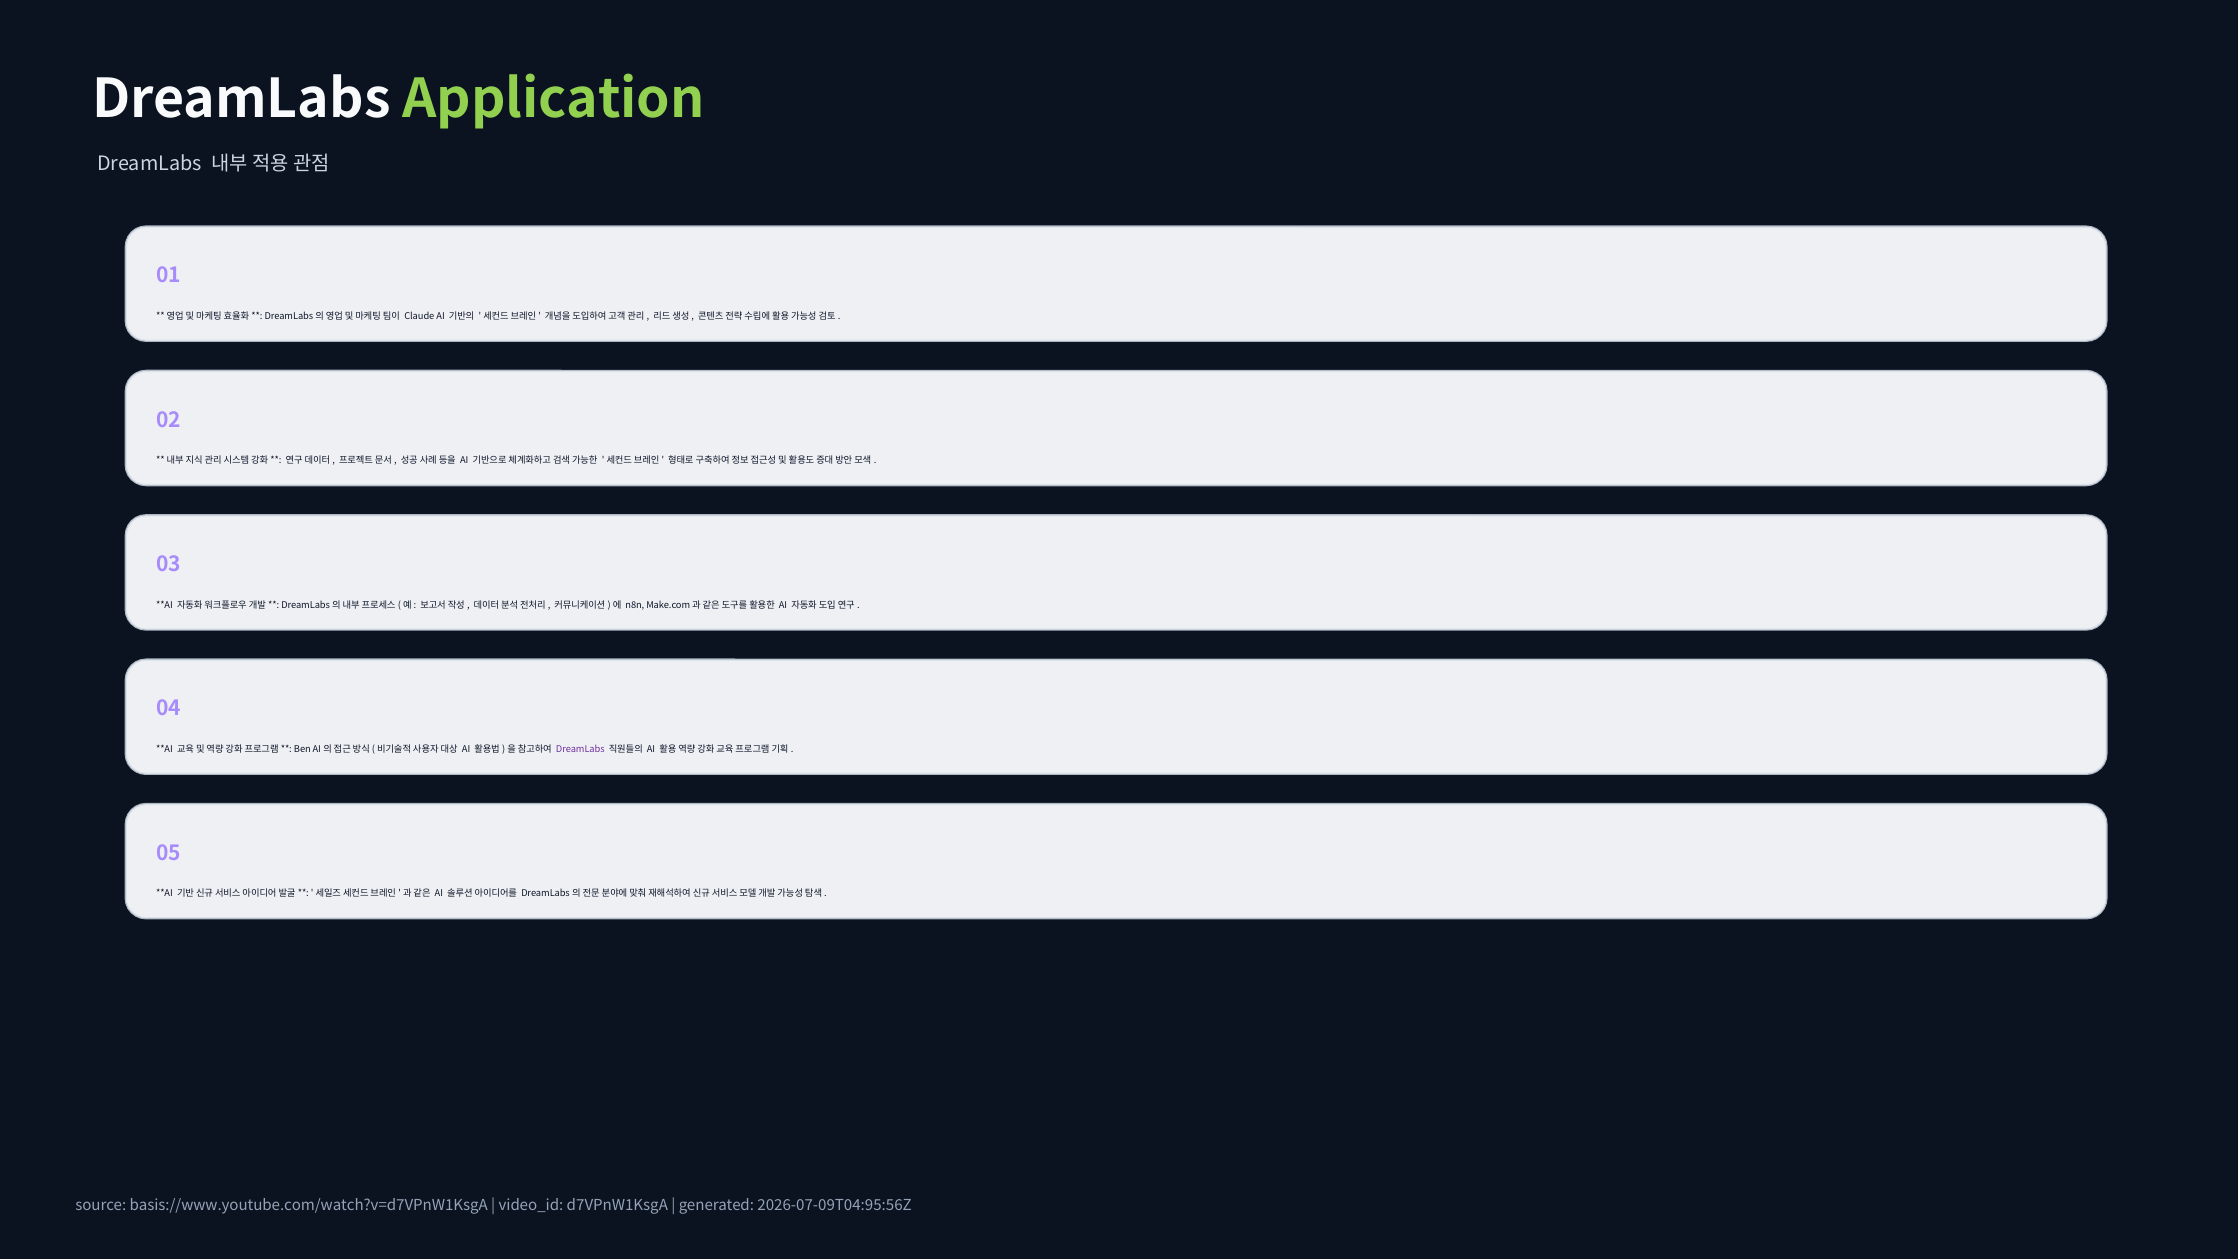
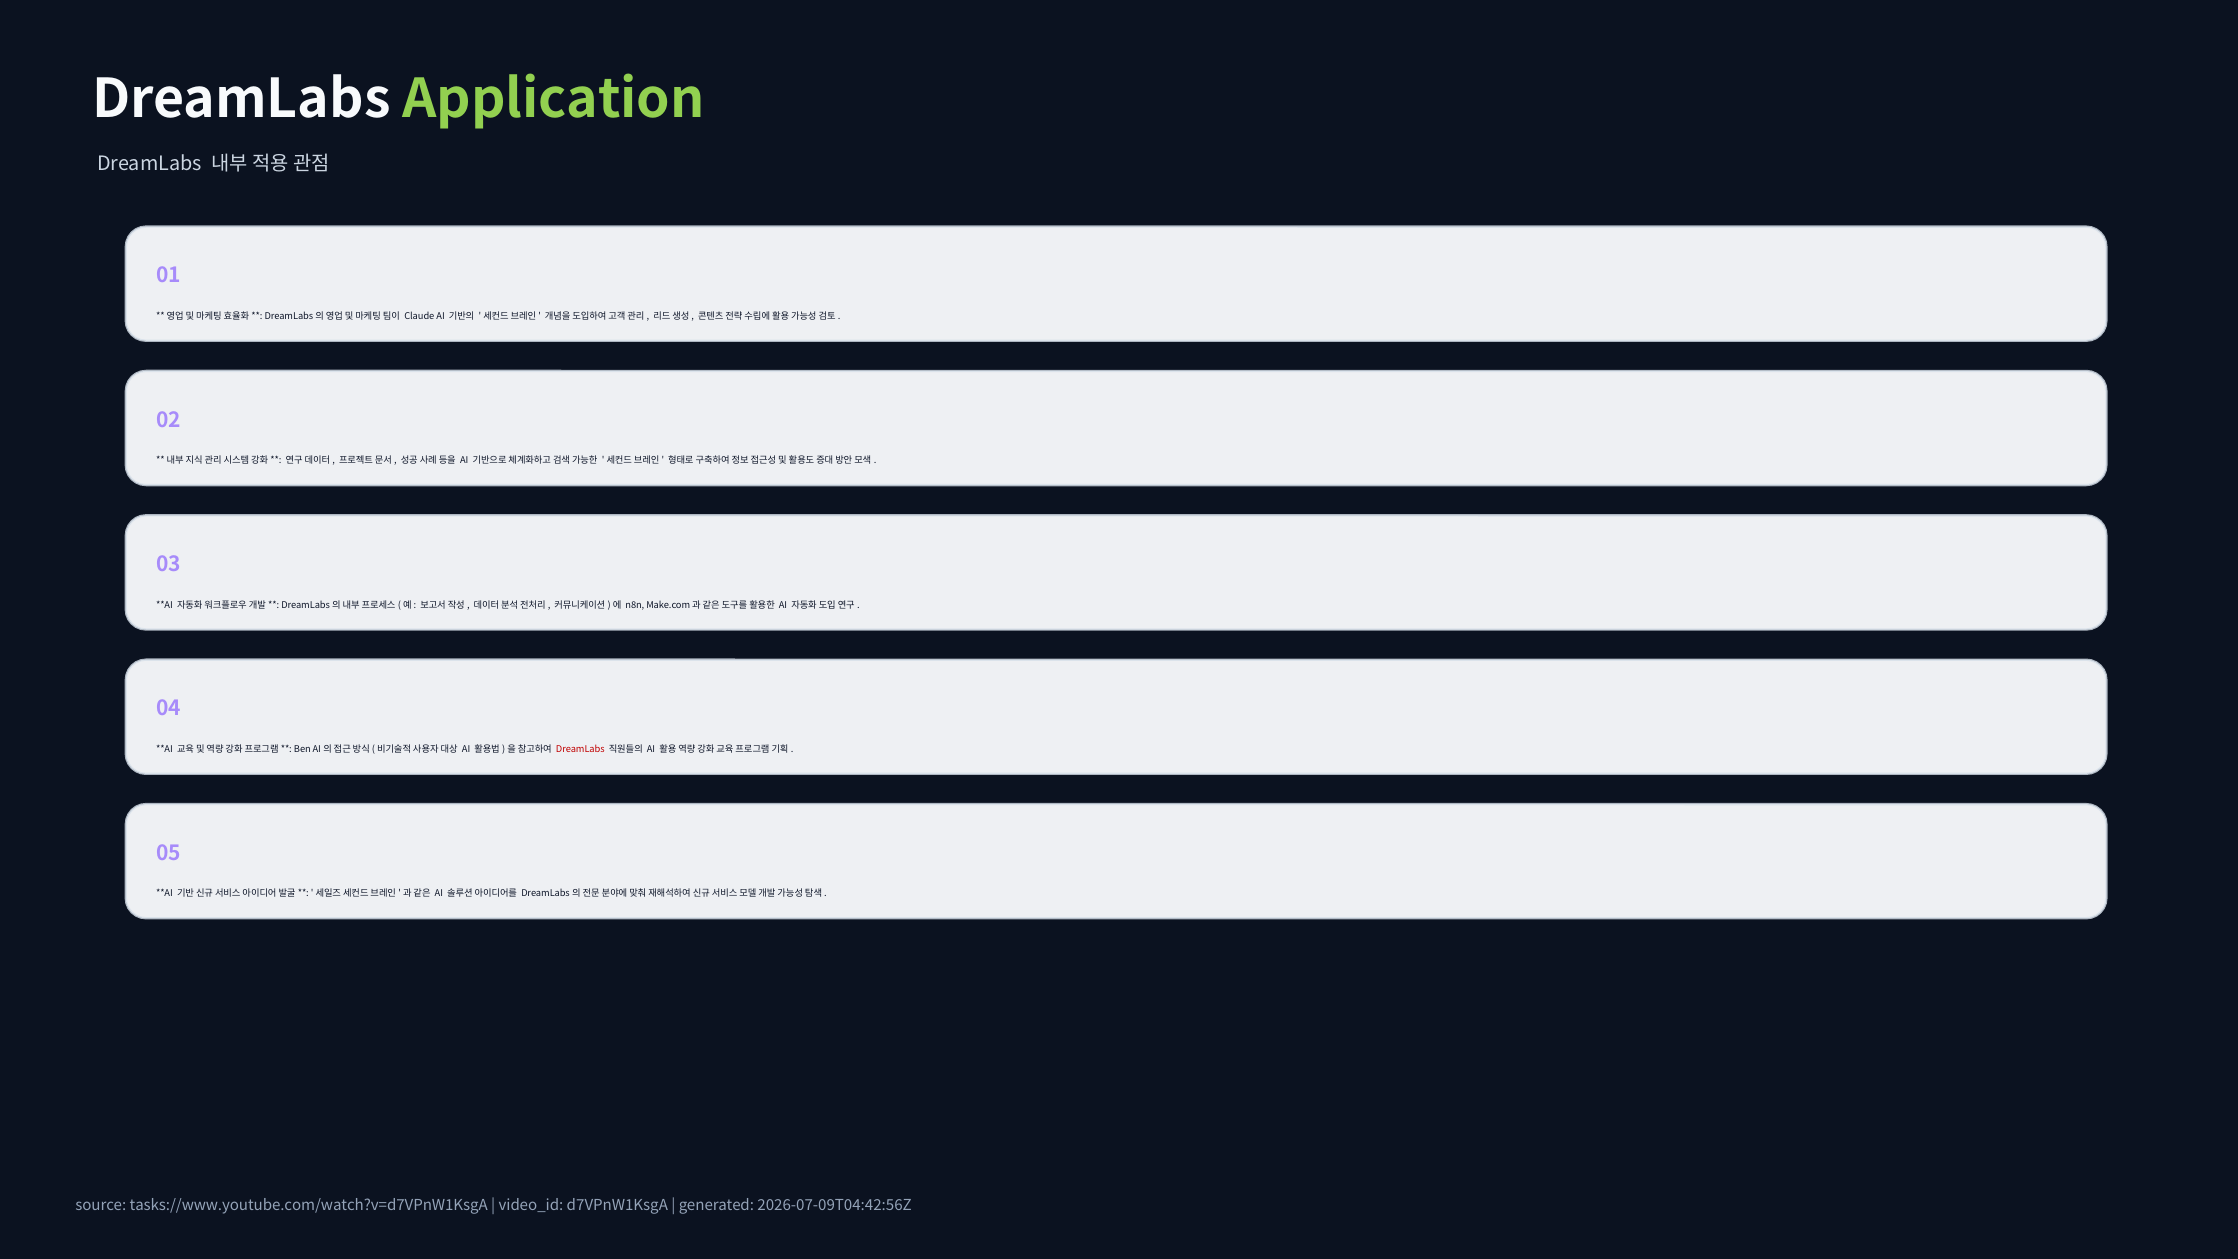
DreamLabs colour: purple -> red (580, 749)
basis://www.youtube.com/watch?v=d7VPnW1KsgA: basis://www.youtube.com/watch?v=d7VPnW1KsgA -> tasks://www.youtube.com/watch?v=d7VPnW1KsgA (309, 1205)
2026-07-09T04:95:56Z: 2026-07-09T04:95:56Z -> 2026-07-09T04:42:56Z (835, 1205)
